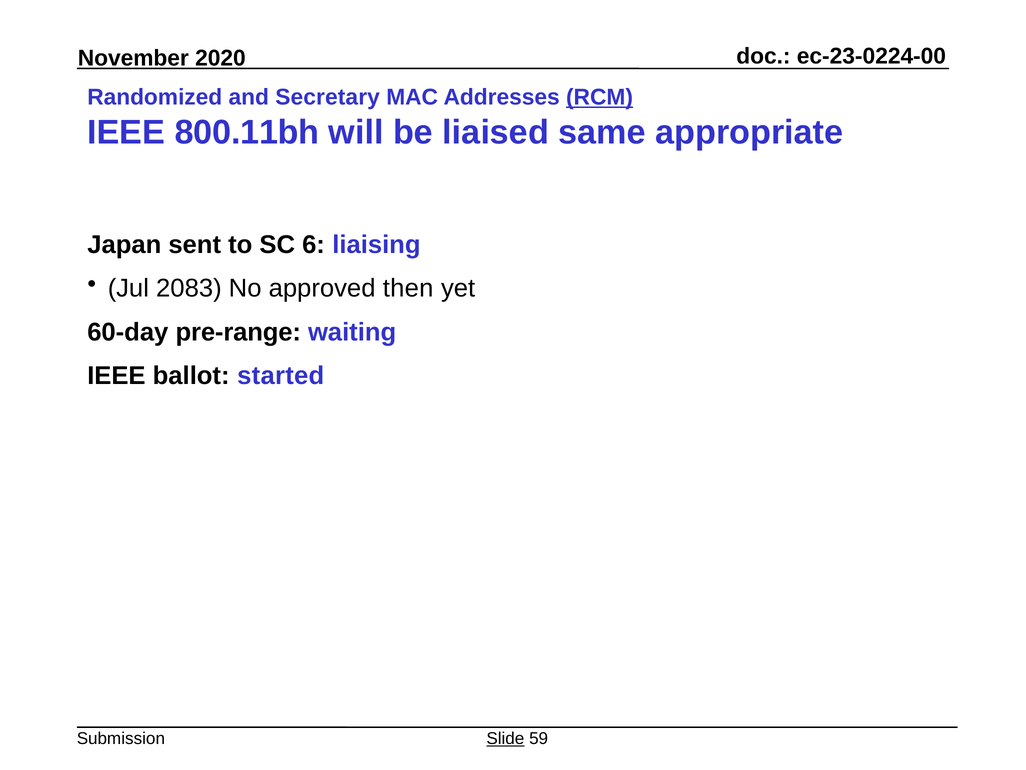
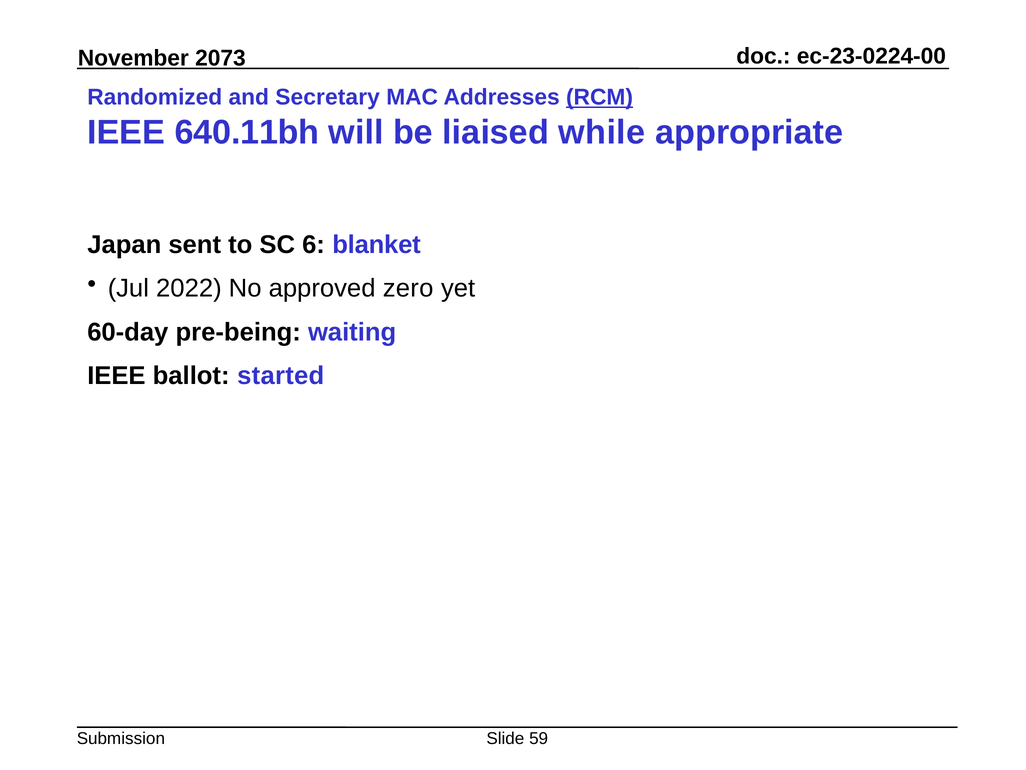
2020: 2020 -> 2073 (220, 58)
800.11bh: 800.11bh -> 640.11bh (247, 132)
same: same -> while (602, 132)
liaising: liaising -> blanket (377, 245)
2083: 2083 -> 2022 (189, 288)
then: then -> zero (408, 288)
pre-range: pre-range -> pre-being (238, 332)
Slide underline: present -> none (505, 738)
